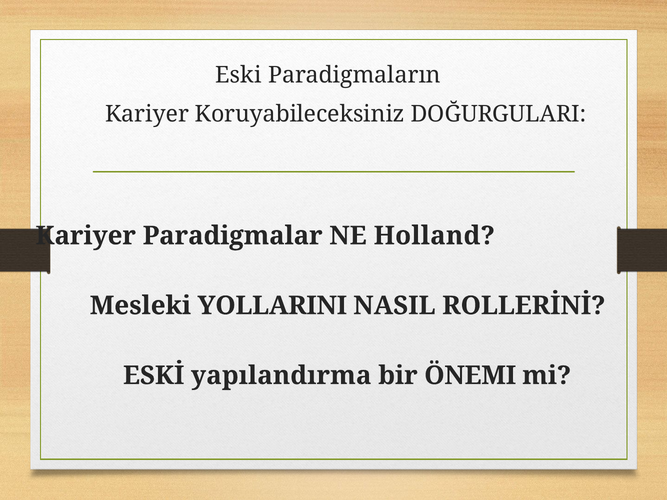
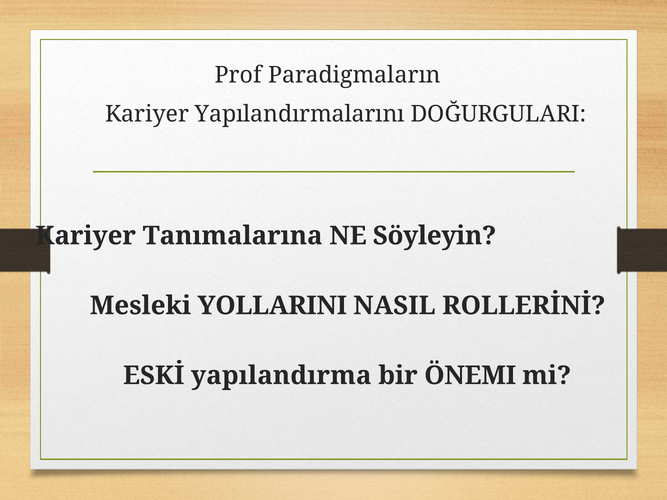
Eski: Eski -> Prof (238, 75)
Koruyabileceksiniz: Koruyabileceksiniz -> Yapılandırmalarını (300, 114)
Paradigmalar: Paradigmalar -> Tanımalarına (233, 236)
Holland: Holland -> Söyleyin (435, 236)
